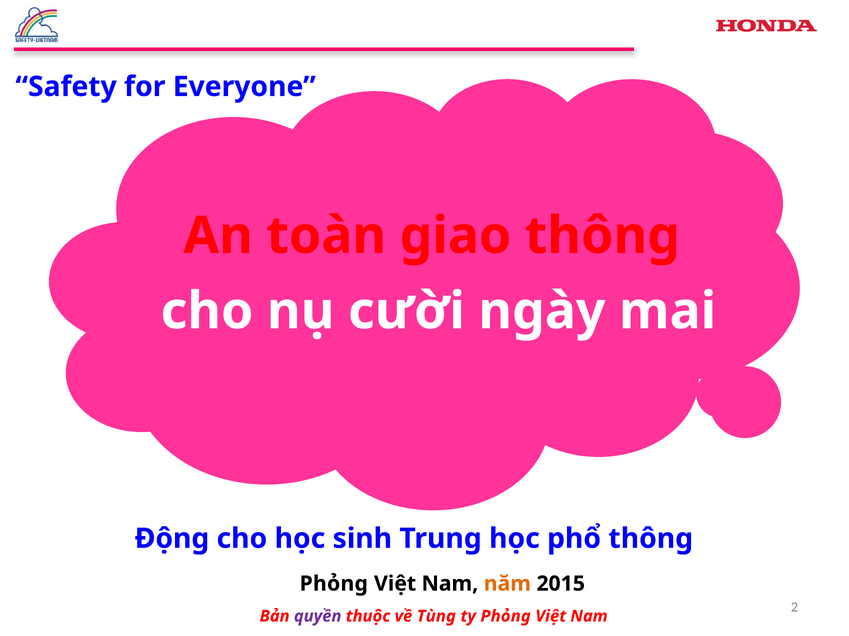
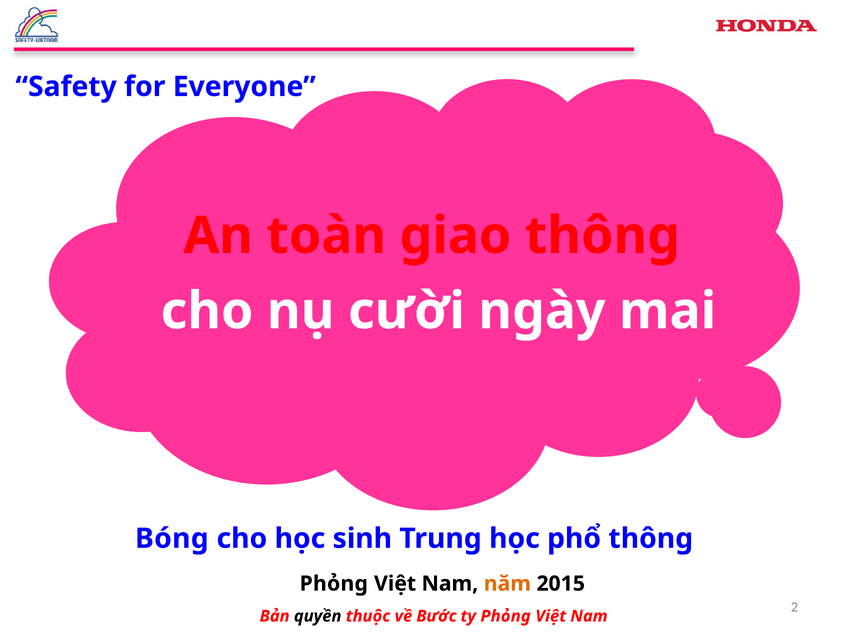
Động: Động -> Bóng (172, 539)
quyền colour: purple -> black (318, 617)
Tùng: Tùng -> Bước (436, 617)
